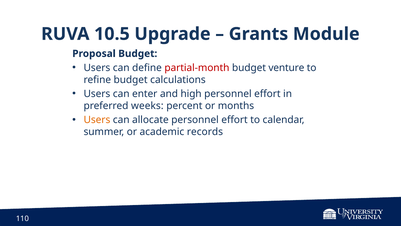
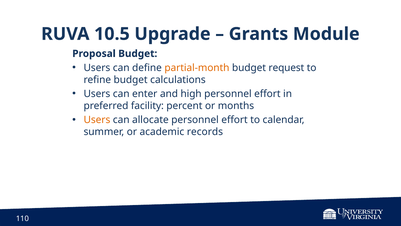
partial-month colour: red -> orange (197, 68)
venture: venture -> request (286, 68)
weeks: weeks -> facility (147, 106)
